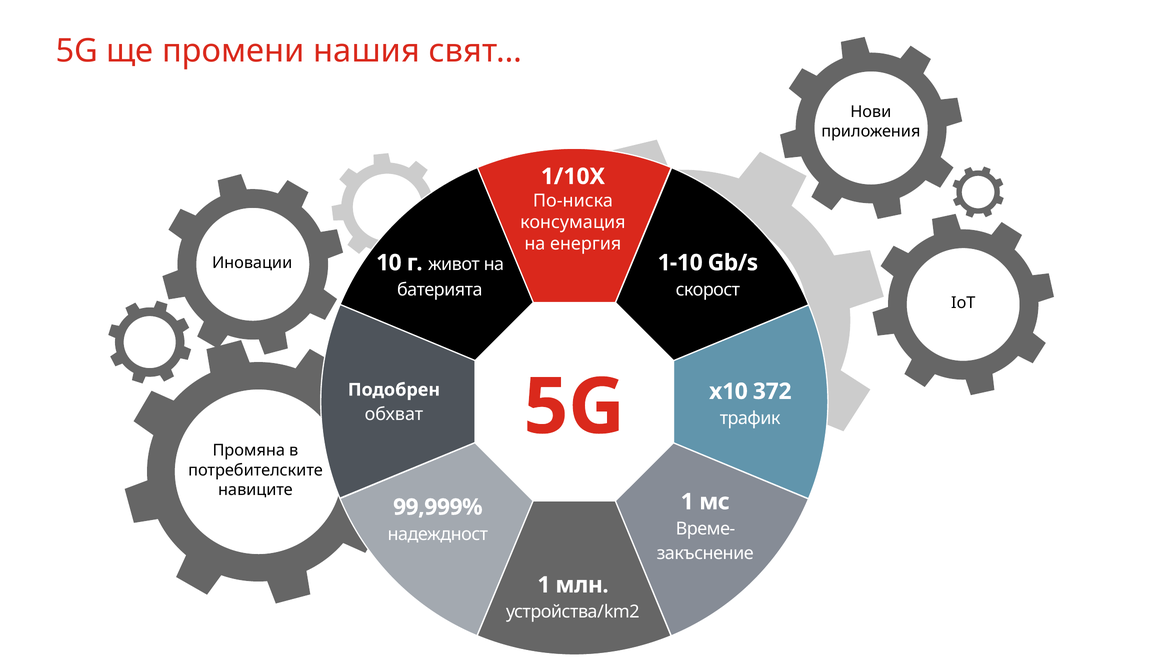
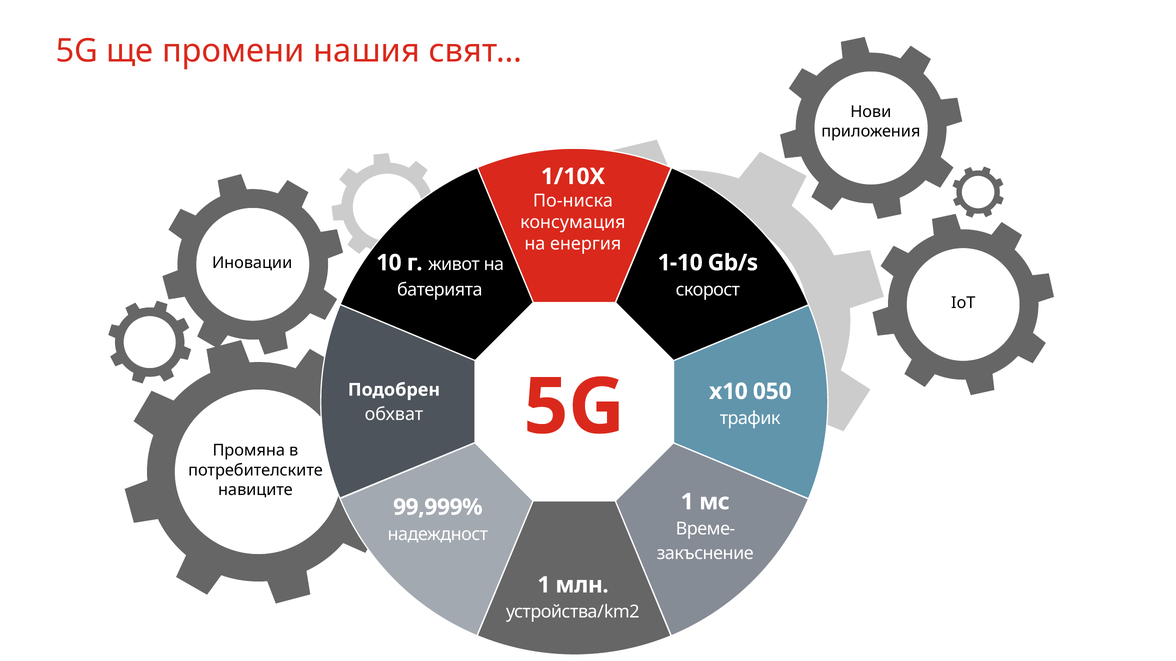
372: 372 -> 050 (772, 392)
